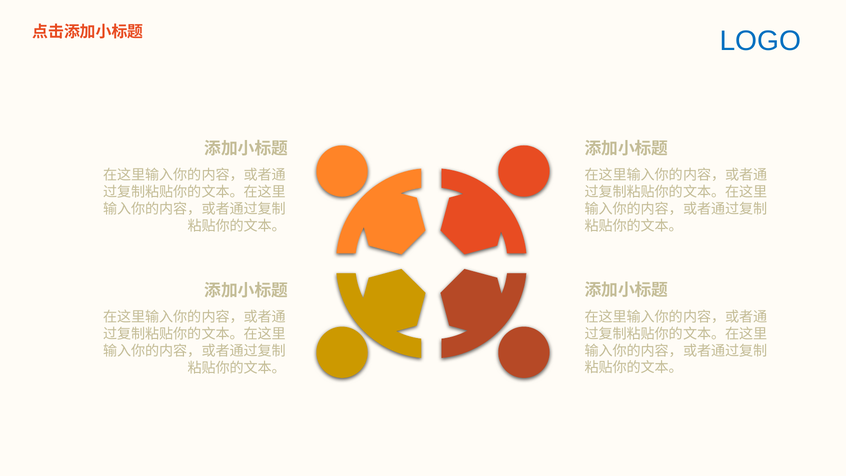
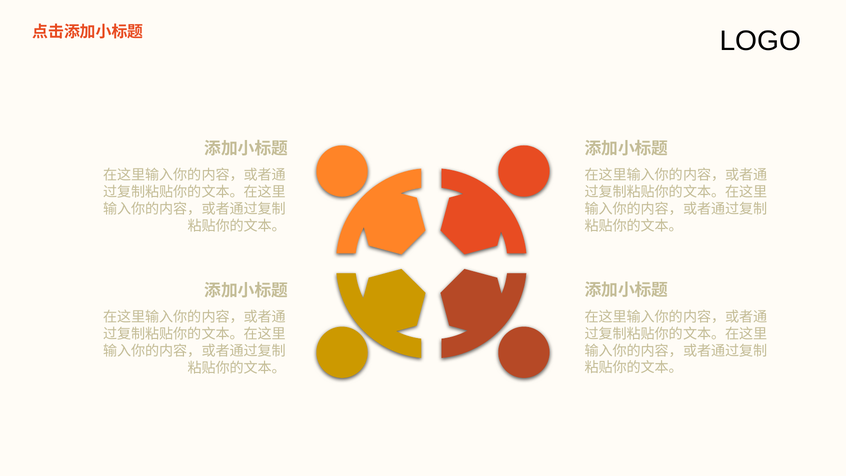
LOGO colour: blue -> black (760, 41)
